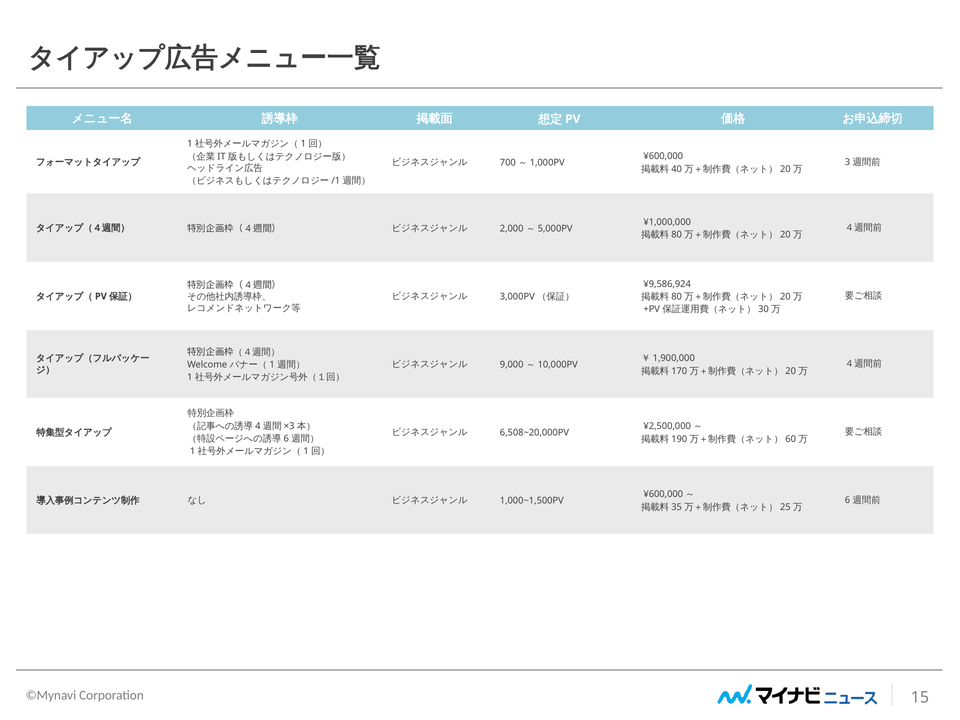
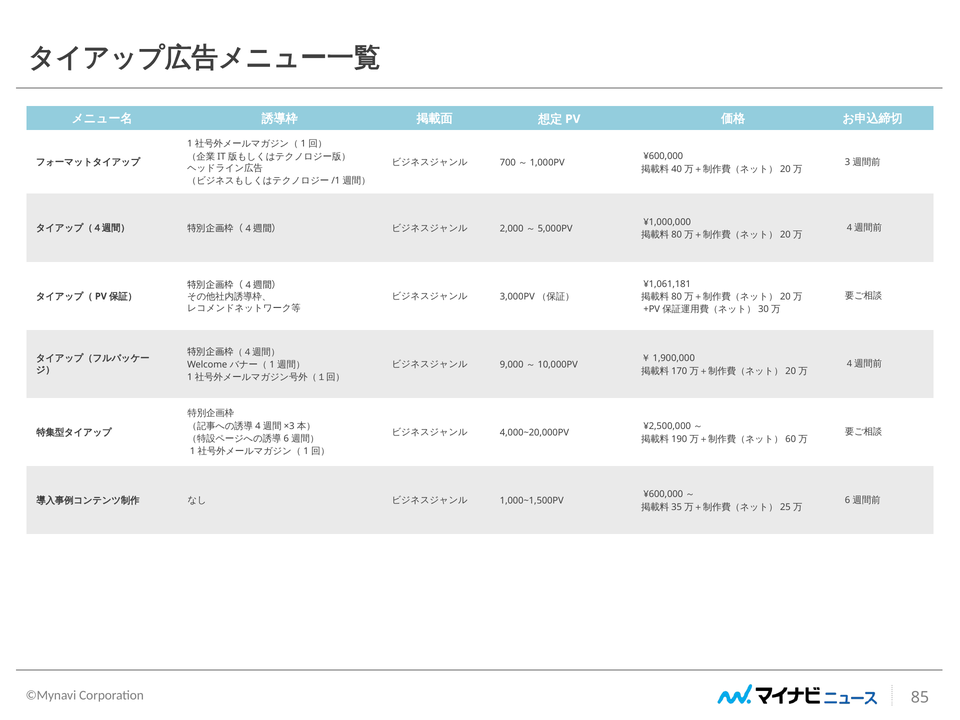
¥9,586,924: ¥9,586,924 -> ¥1,061,181 (667, 284)
6,508~20,000PV: 6,508~20,000PV -> 4,000~20,000PV (534, 433)
15: 15 -> 85 (920, 698)
